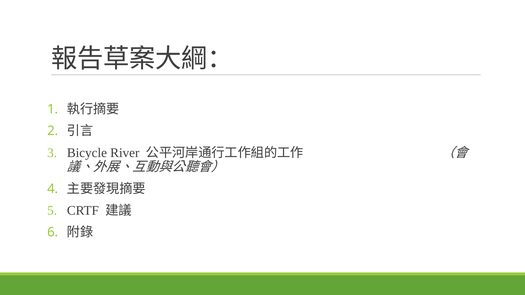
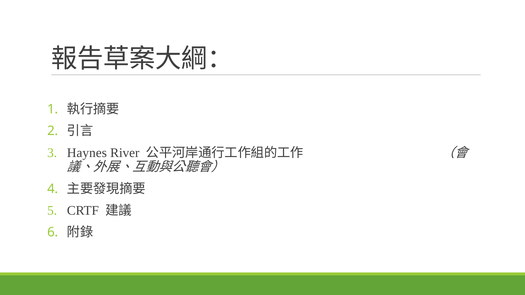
Bicycle: Bicycle -> Haynes (87, 153)
